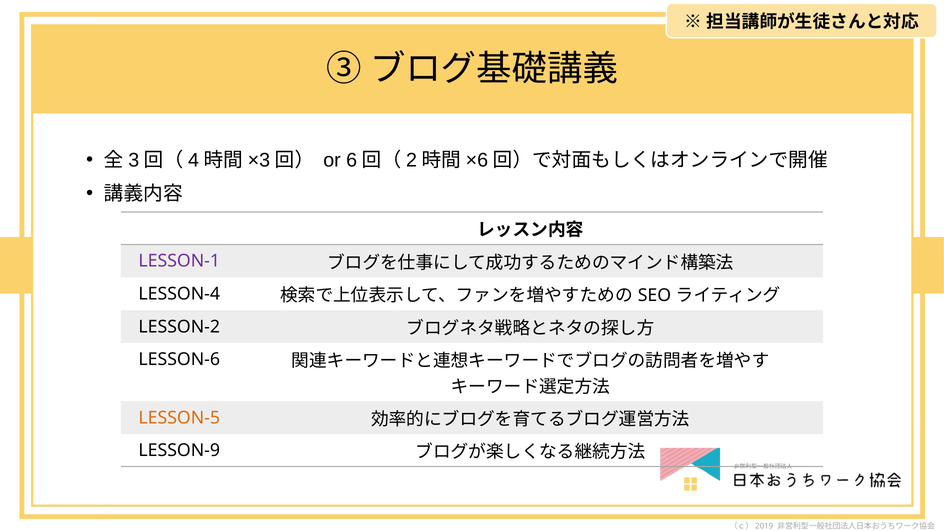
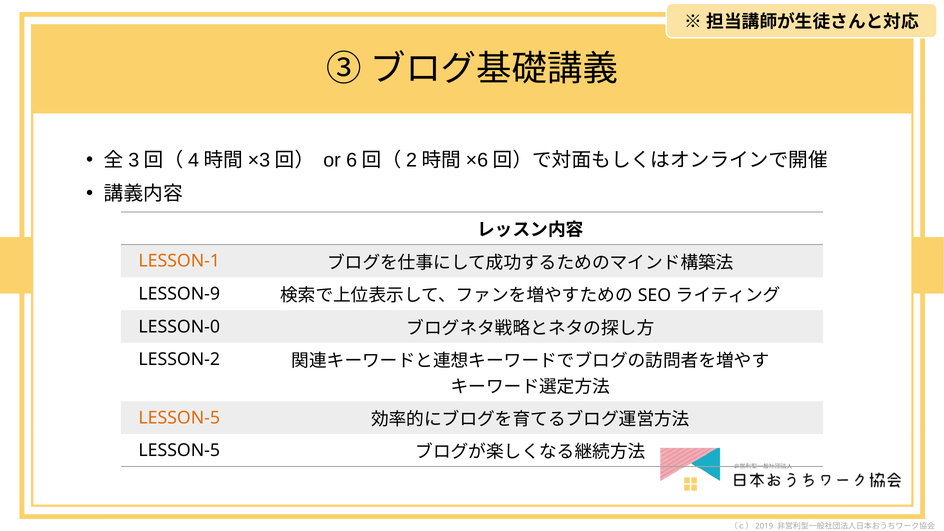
LESSON-1 colour: purple -> orange (179, 261)
LESSON-4: LESSON-4 -> LESSON-9 (179, 294)
LESSON-2: LESSON-2 -> LESSON-0 (179, 327)
LESSON-6: LESSON-6 -> LESSON-2 (179, 359)
LESSON-9: LESSON-9 -> LESSON-5 (179, 450)
